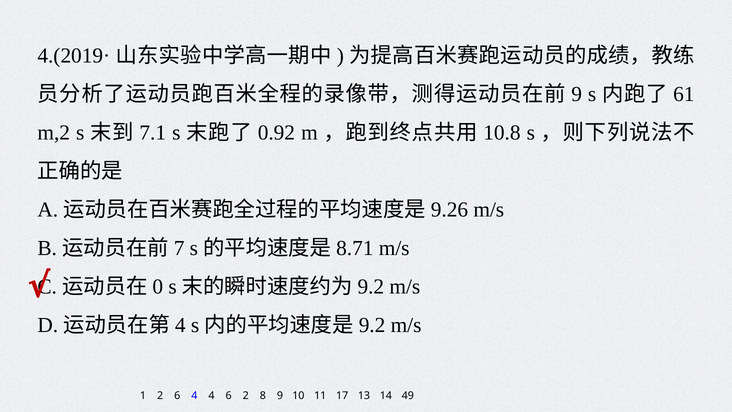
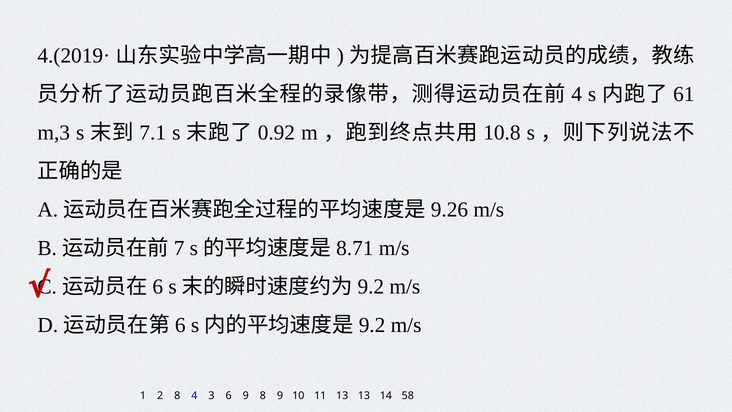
9: 9 -> 4 (577, 94)
m,2: m,2 -> m,3 (54, 133)
0: 0 -> 6 (158, 286)
4: 4 -> 6 (180, 325)
2 6: 6 -> 8 (177, 396)
4 4: 4 -> 3 (212, 396)
6 2: 2 -> 9 (246, 396)
11 17: 17 -> 13 (342, 396)
49: 49 -> 58 (408, 396)
